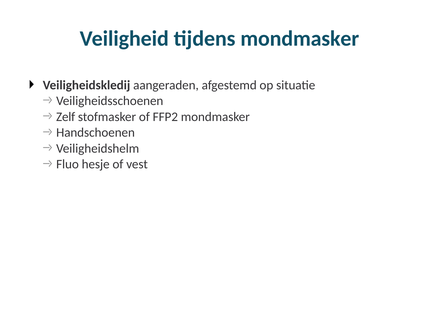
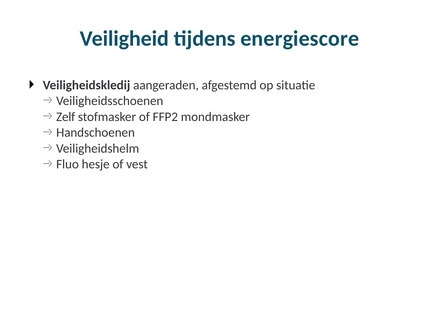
tijdens mondmasker: mondmasker -> energiescore (300, 39)
